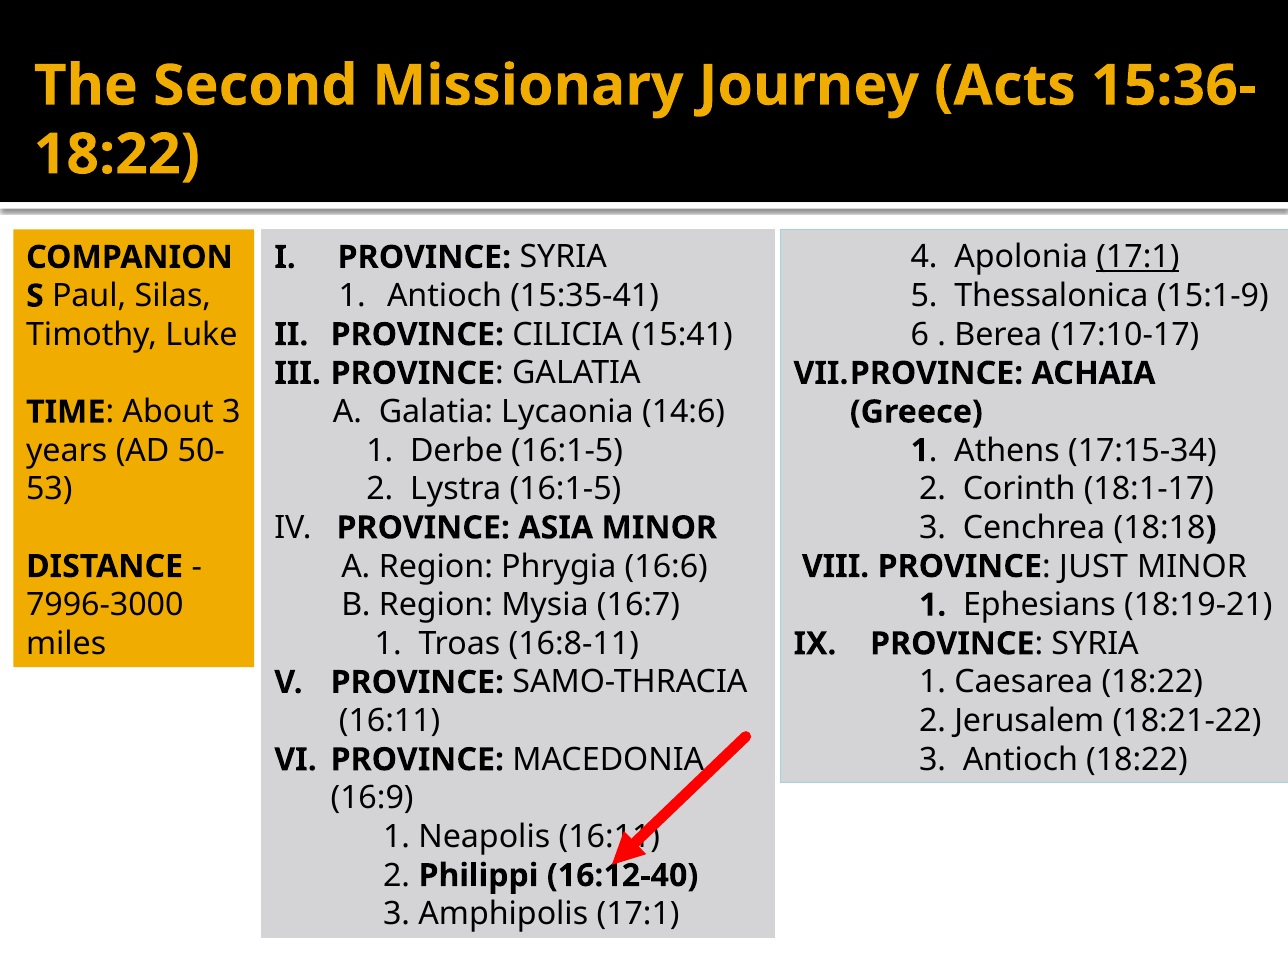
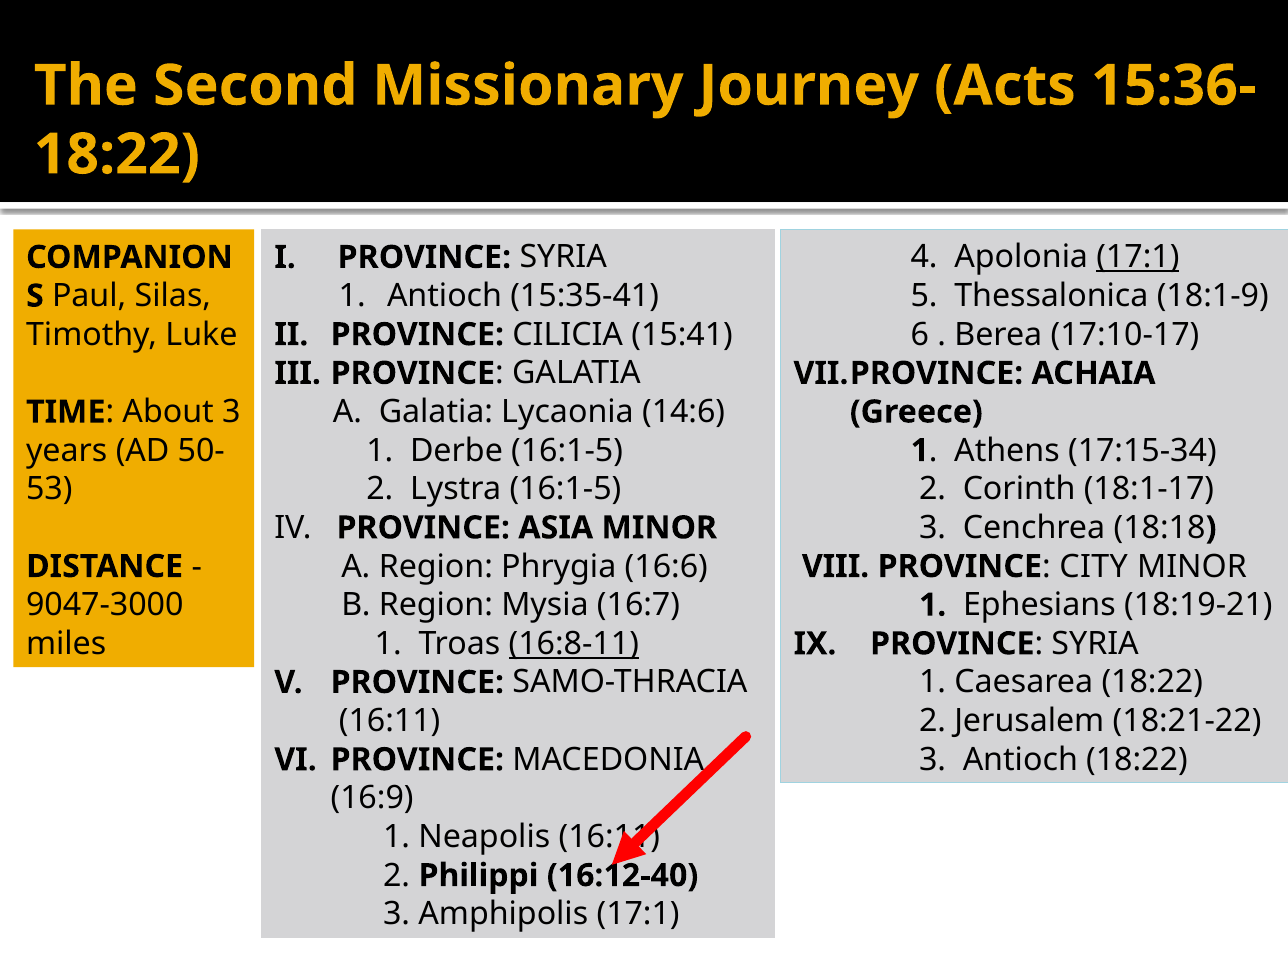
15:1-9: 15:1-9 -> 18:1-9 (1213, 296)
JUST: JUST -> CITY (1094, 566)
7996-3000: 7996-3000 -> 9047-3000 (105, 605)
16:8-11 underline: none -> present (574, 644)
